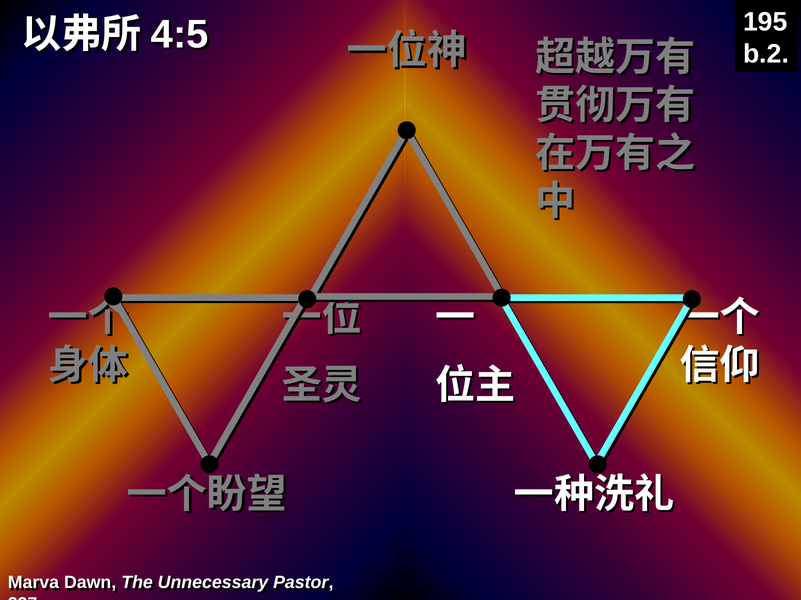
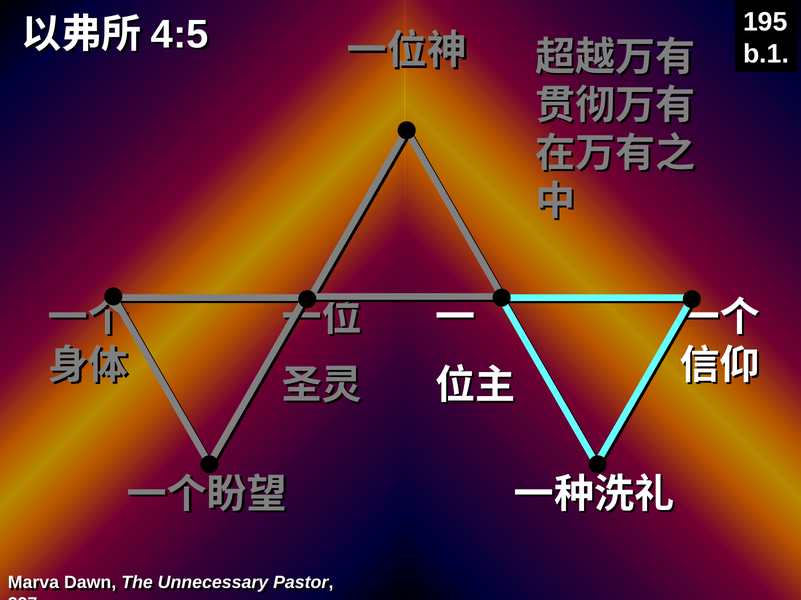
b.2: b.2 -> b.1 (766, 54)
